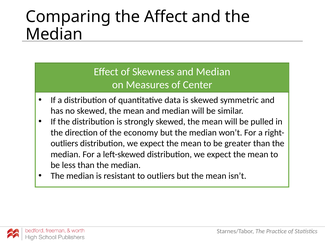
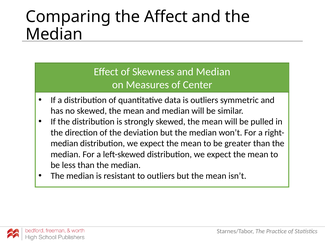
is skewed: skewed -> outliers (204, 100)
economy: economy -> deviation (141, 132)
outliers: outliers -> median (64, 143)
